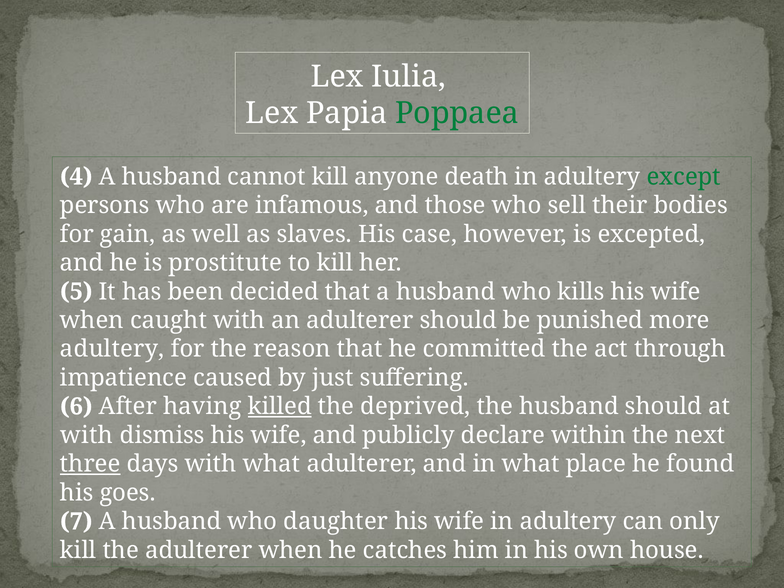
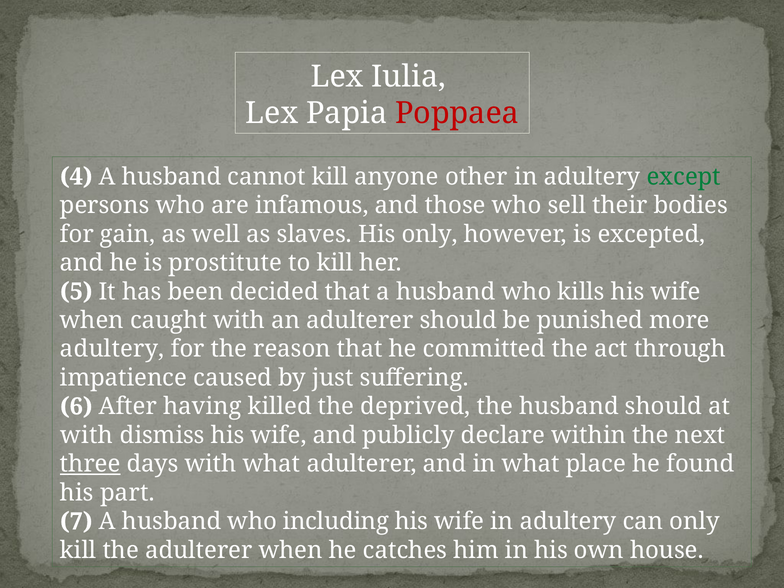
Poppaea colour: green -> red (457, 113)
death: death -> other (476, 177)
His case: case -> only (430, 234)
killed underline: present -> none (280, 407)
goes: goes -> part (127, 493)
daughter: daughter -> including (336, 522)
